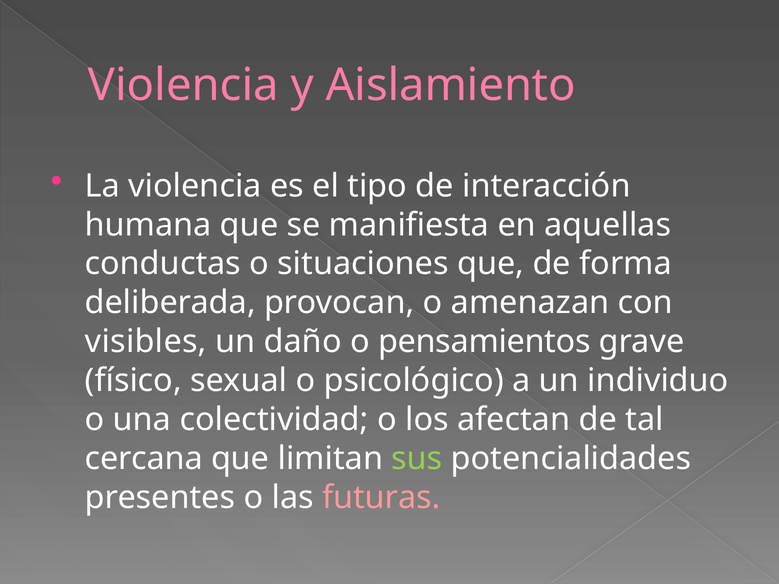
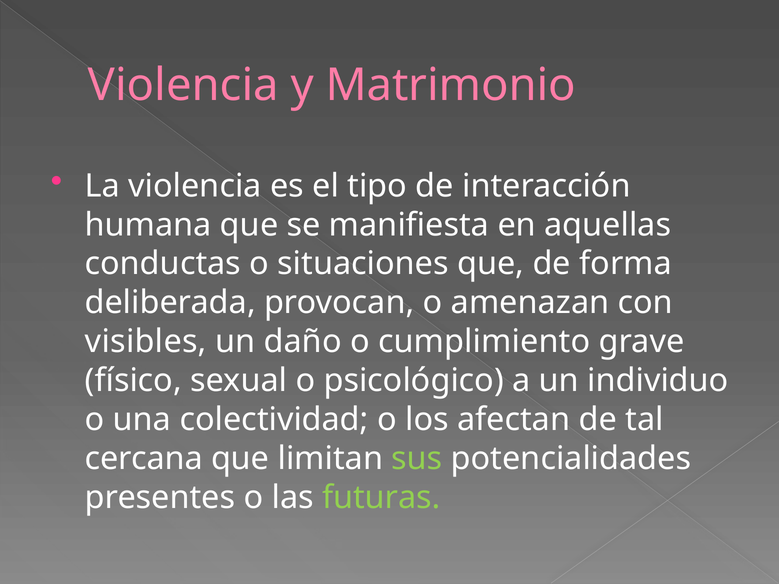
Aislamiento: Aislamiento -> Matrimonio (451, 86)
pensamientos: pensamientos -> cumplimiento (484, 342)
futuras colour: pink -> light green (381, 498)
